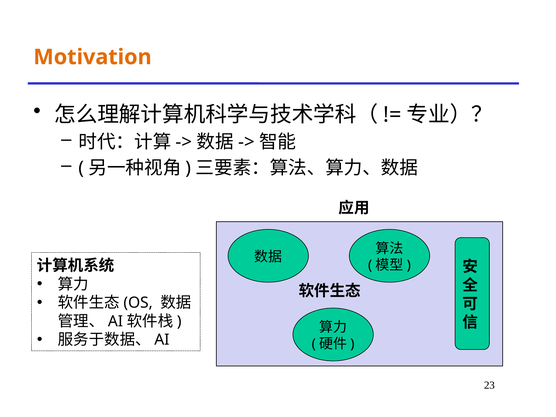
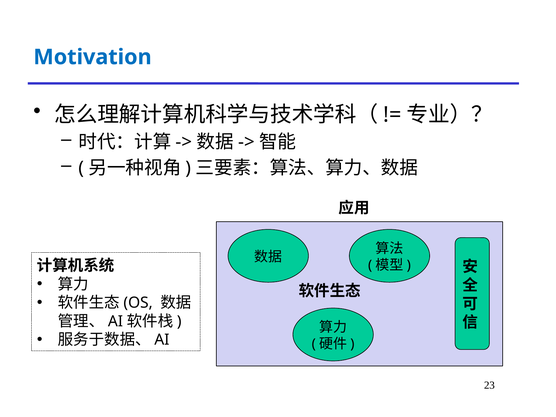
Motivation colour: orange -> blue (92, 57)
